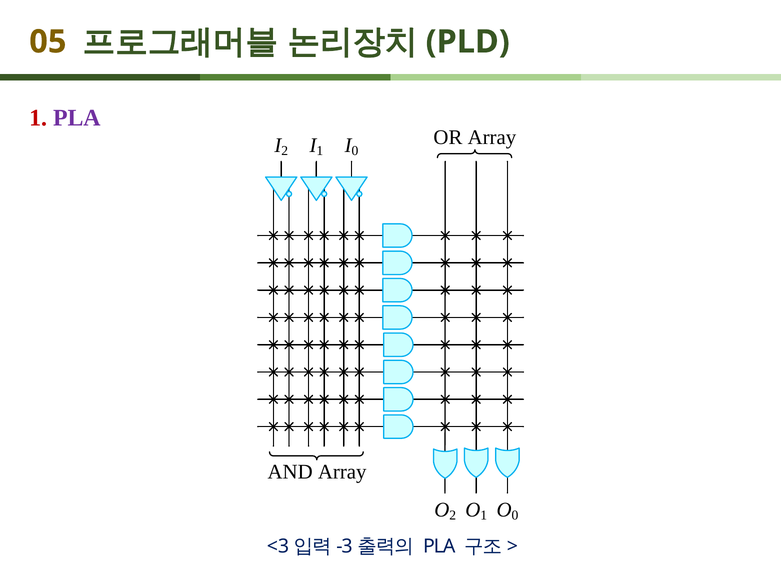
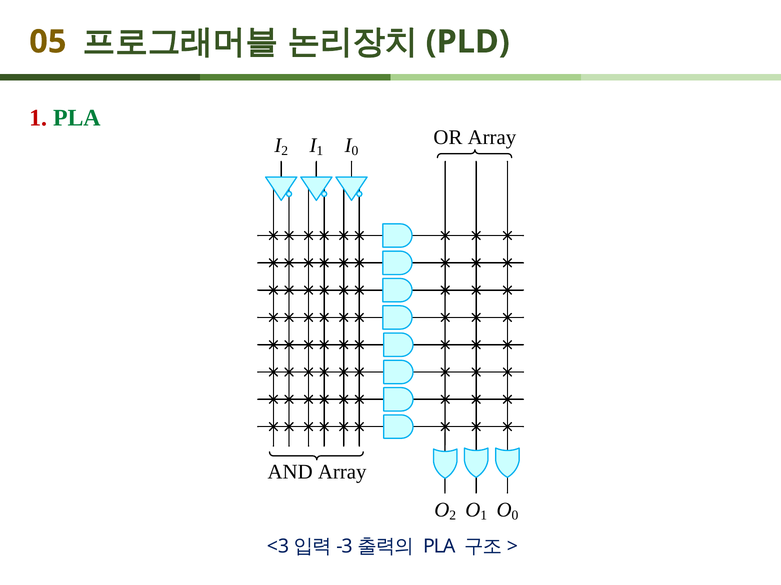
PLA colour: purple -> green (77, 118)
